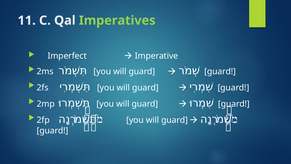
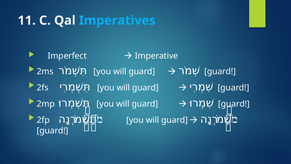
Imperatives colour: light green -> light blue (117, 20)
